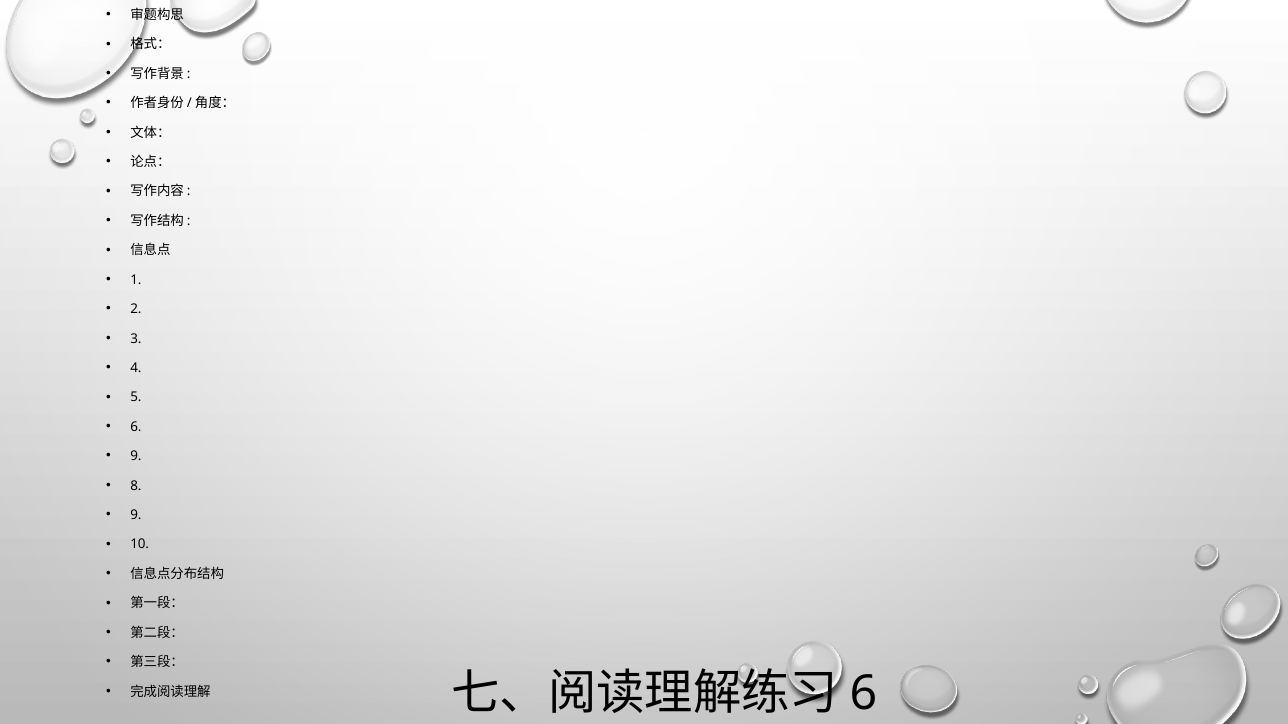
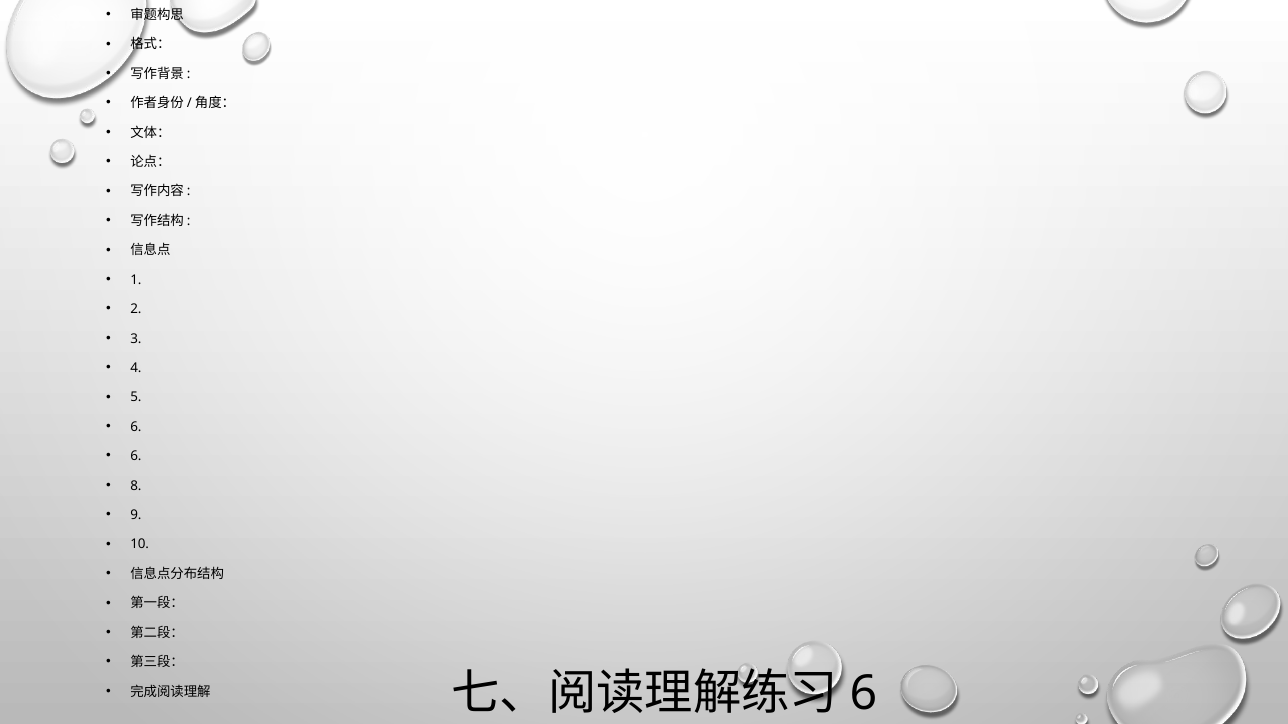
9: 9 -> 6 (136, 457)
